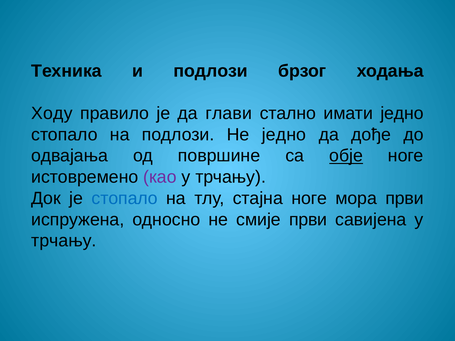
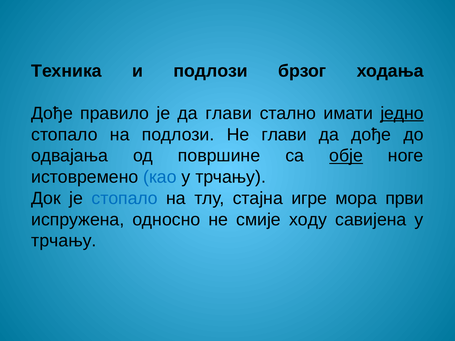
Ходу: Ходу -> Дође (52, 113)
једно underline: none -> present (402, 113)
Не једно: једно -> глави (284, 135)
као colour: purple -> blue (160, 177)
стајна ноге: ноге -> игре (309, 198)
смије први: први -> ходу (308, 220)
